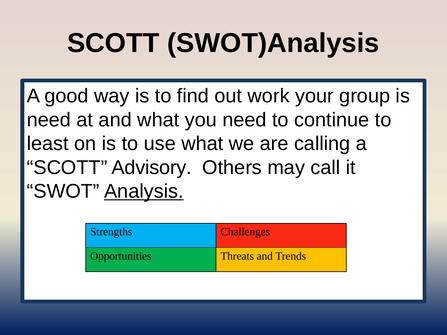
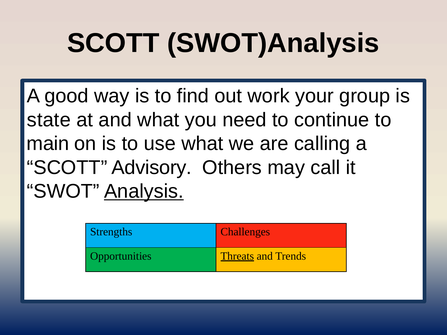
need: need -> state (49, 120)
least: least -> main (48, 144)
Threats underline: none -> present (237, 256)
